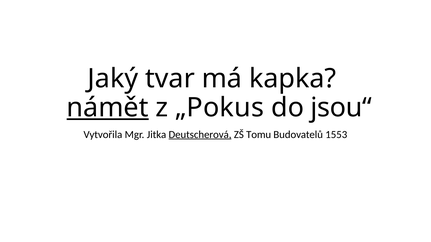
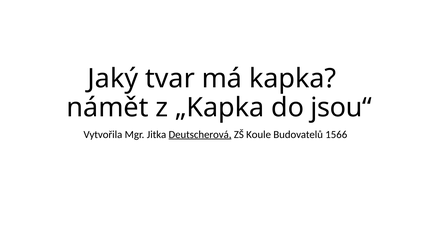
námět underline: present -> none (108, 108)
„Pokus: „Pokus -> „Kapka (220, 108)
Tomu: Tomu -> Koule (259, 135)
1553: 1553 -> 1566 (336, 135)
